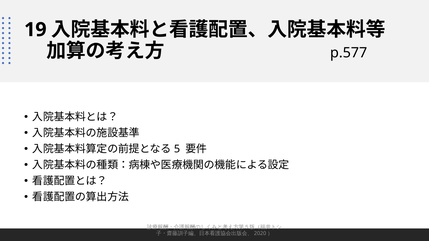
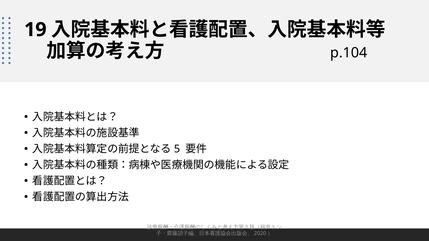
p.577: p.577 -> p.104 (349, 53)
